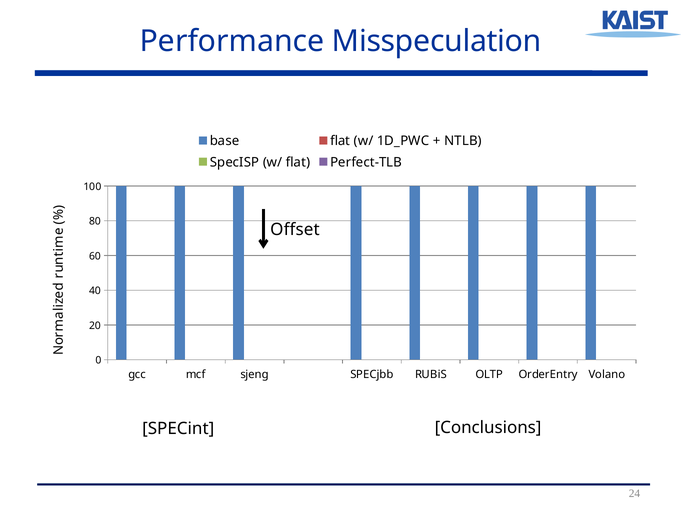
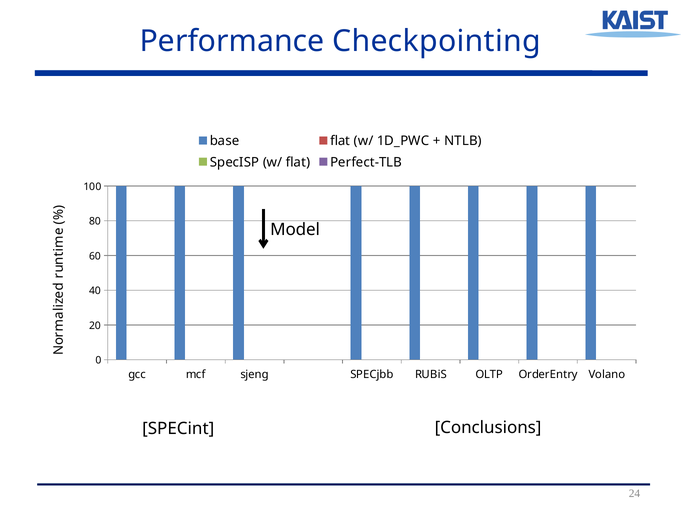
Misspeculation: Misspeculation -> Checkpointing (436, 41)
Offset: Offset -> Model (295, 230)
